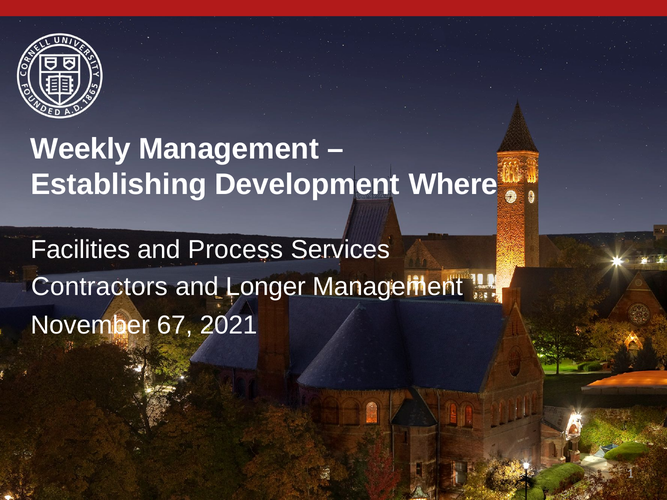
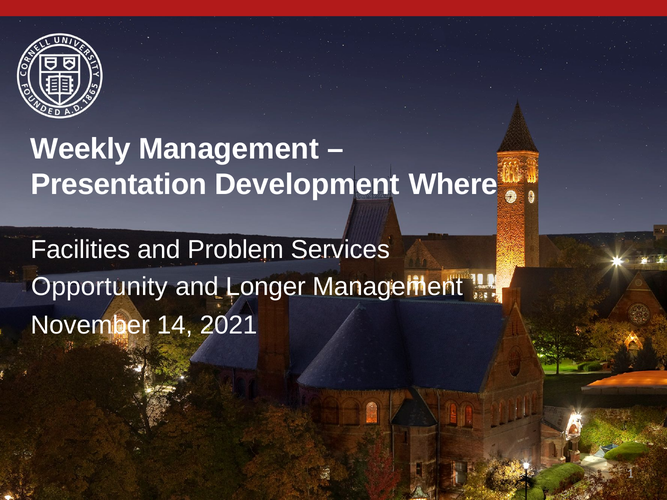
Establishing: Establishing -> Presentation (119, 185)
Process: Process -> Problem (236, 250)
Contractors: Contractors -> Opportunity (99, 287)
67: 67 -> 14 (175, 325)
